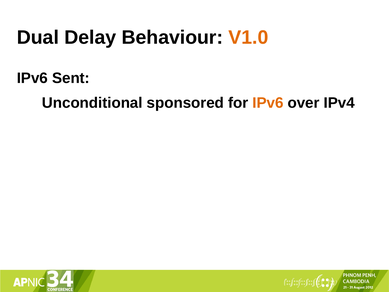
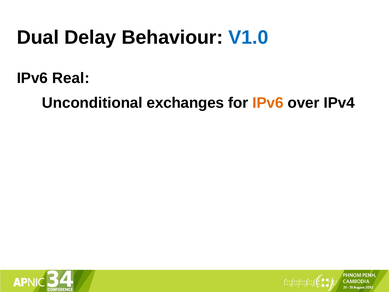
V1.0 colour: orange -> blue (248, 37)
Sent: Sent -> Real (71, 78)
sponsored: sponsored -> exchanges (185, 103)
